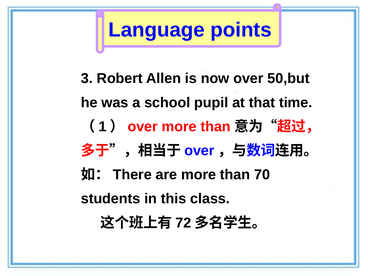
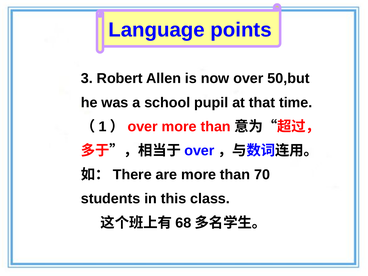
72: 72 -> 68 (183, 223)
